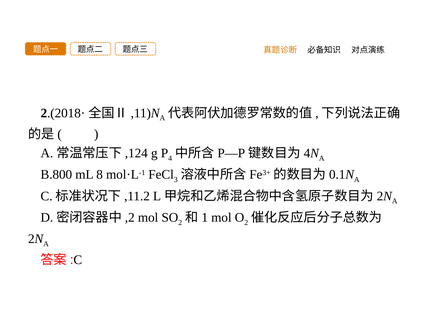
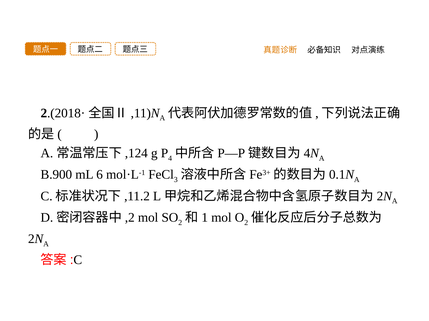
B.800: B.800 -> B.900 (56, 175)
8: 8 -> 6 (100, 175)
